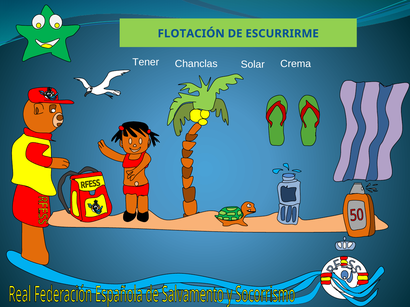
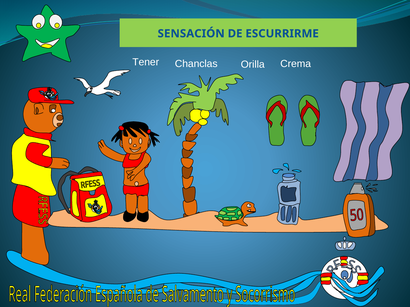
FLOTACIÓN: FLOTACIÓN -> SENSACIÓN (191, 34)
Solar: Solar -> Orilla (253, 64)
